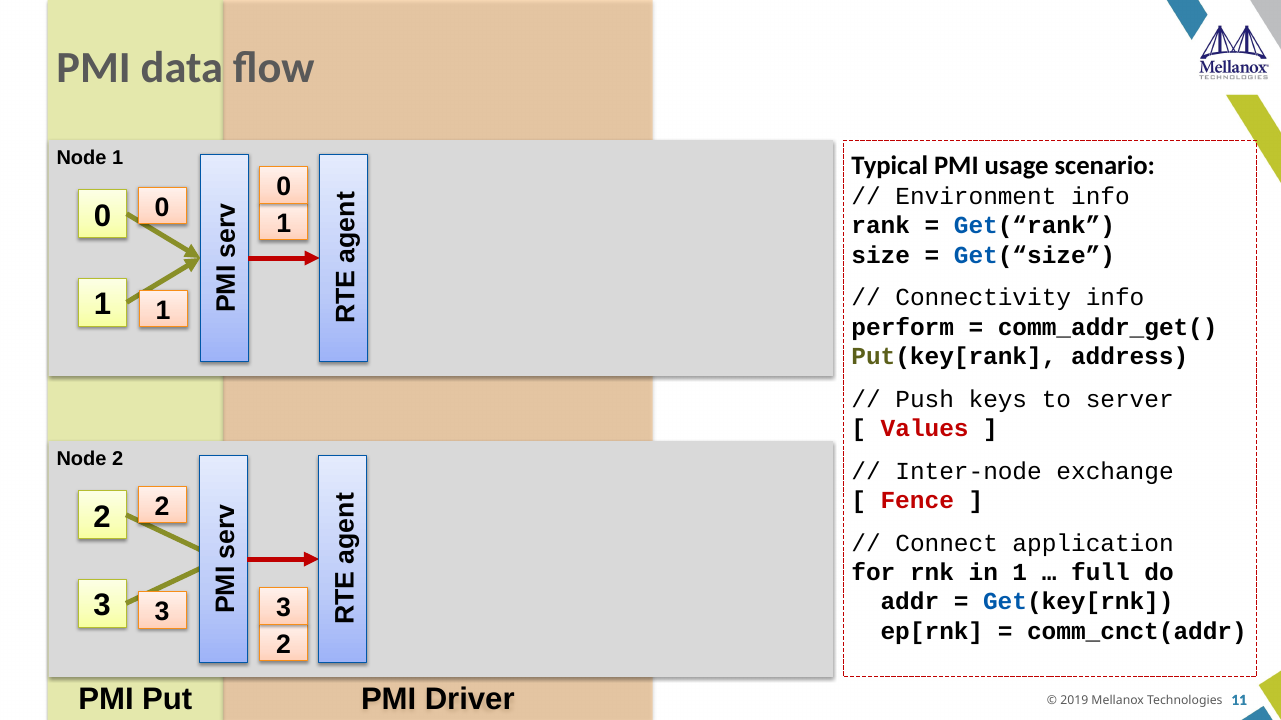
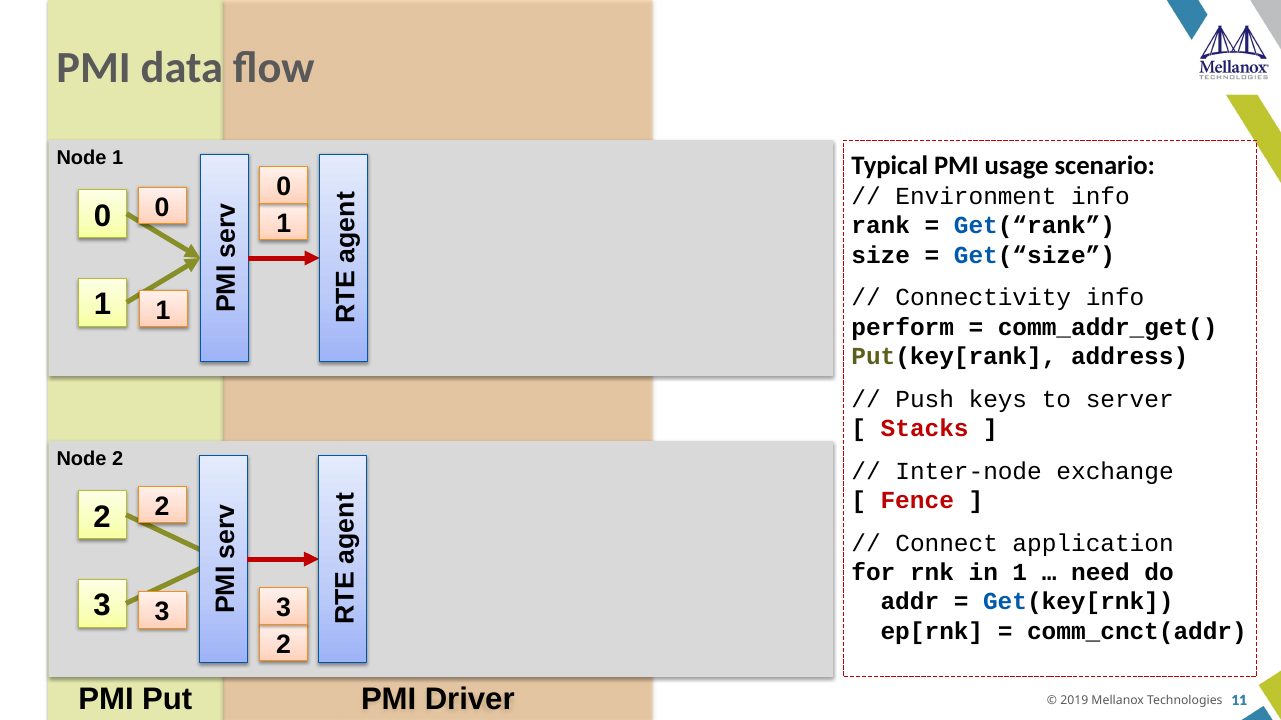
Values: Values -> Stacks (925, 429)
full: full -> need (1100, 573)
